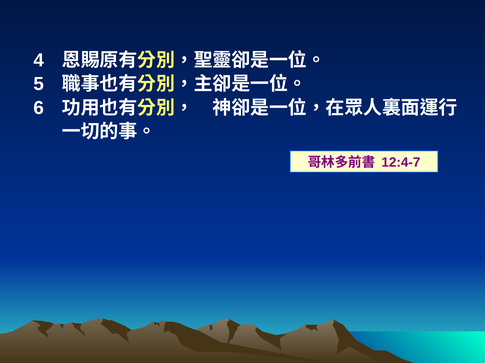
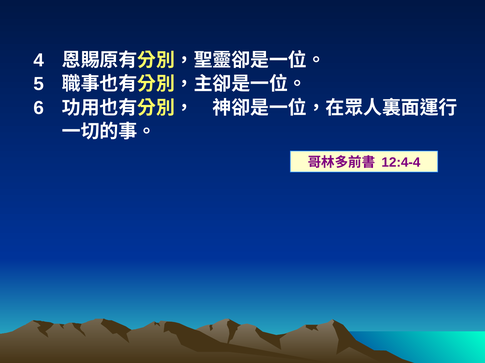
12:4-7: 12:4-7 -> 12:4-4 (401, 163)
